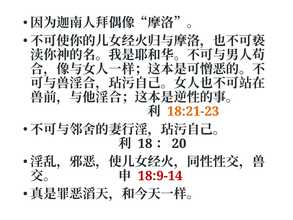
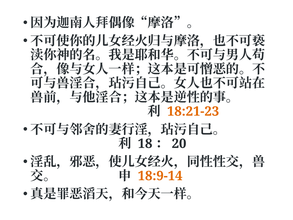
18:9-14 colour: red -> orange (160, 176)
